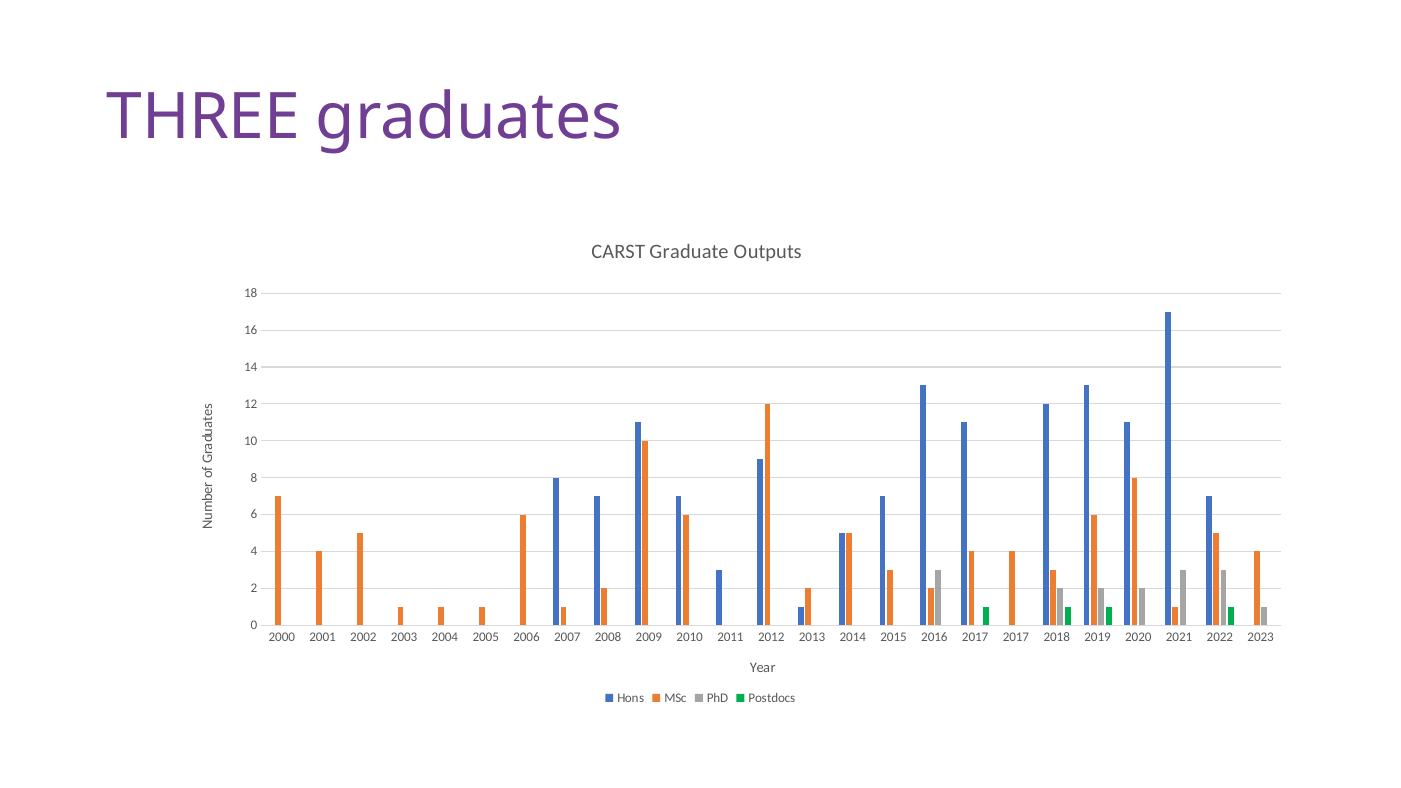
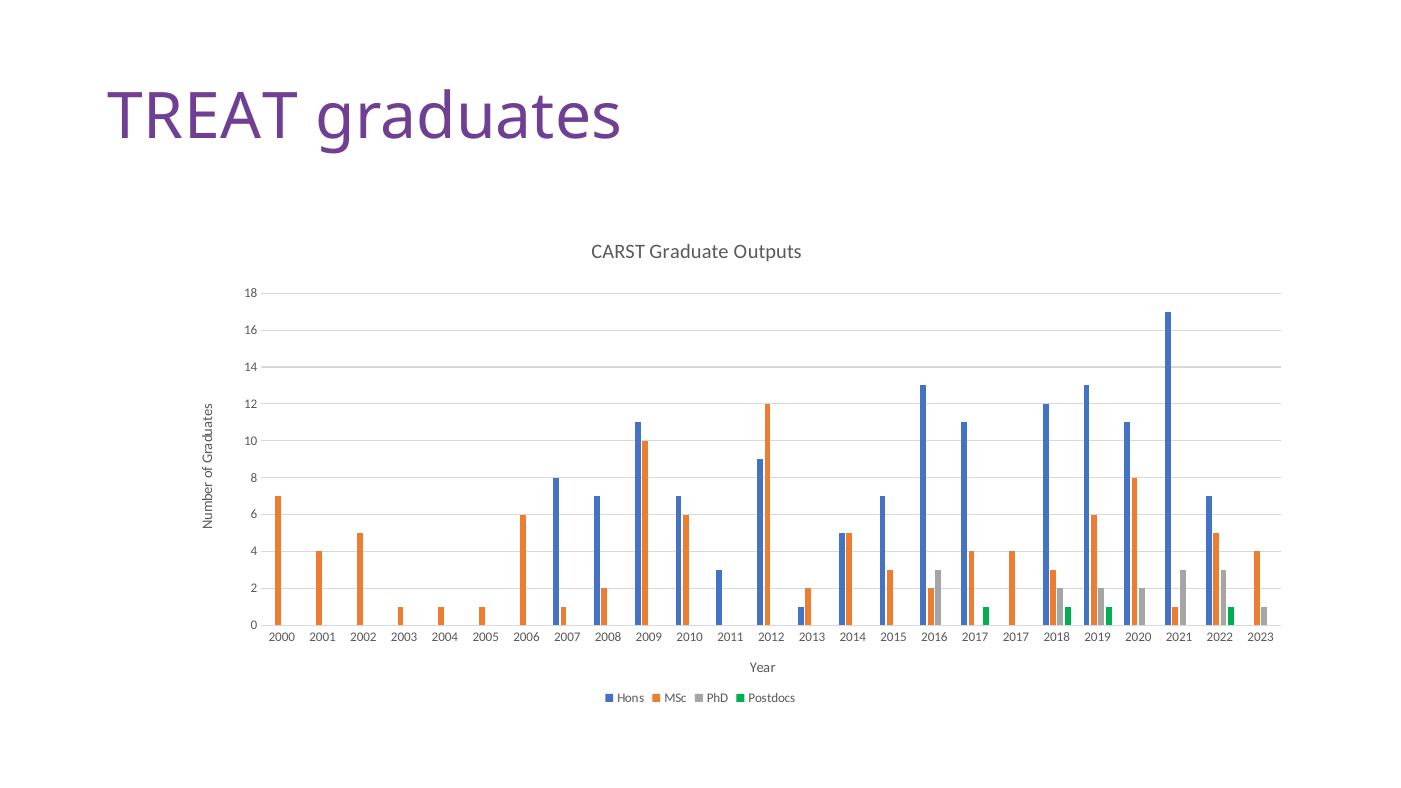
THREE: THREE -> TREAT (203, 118)
